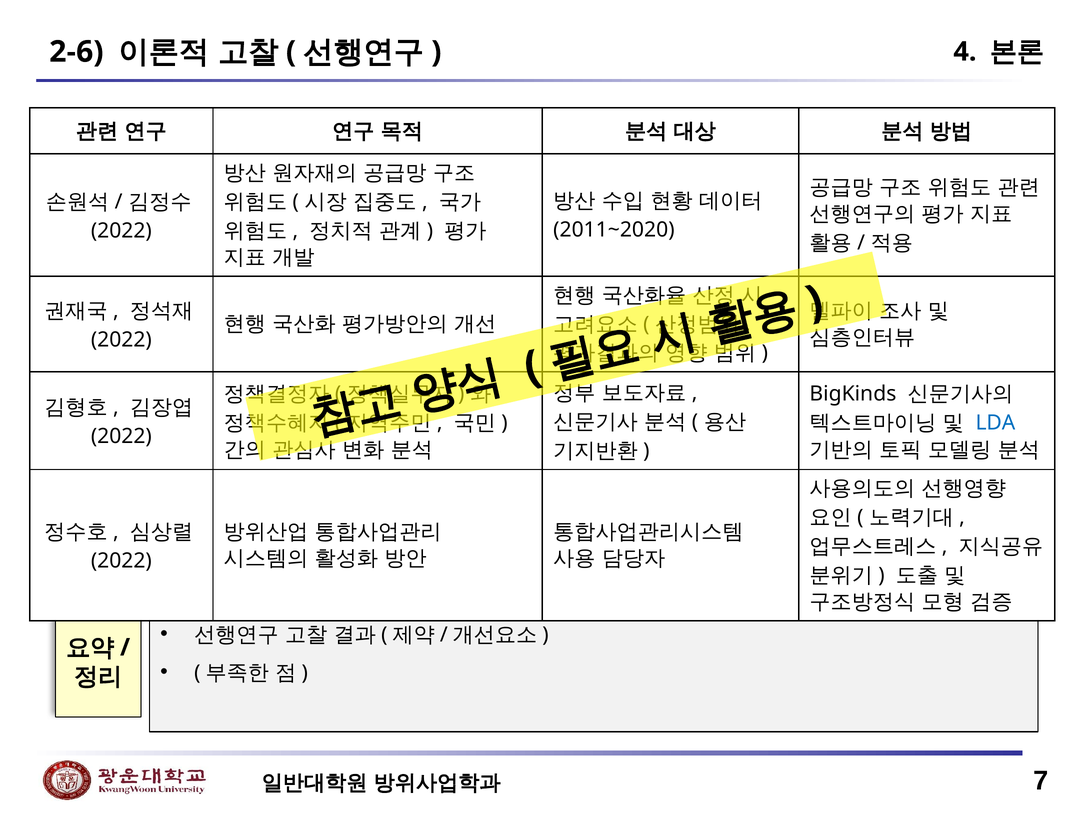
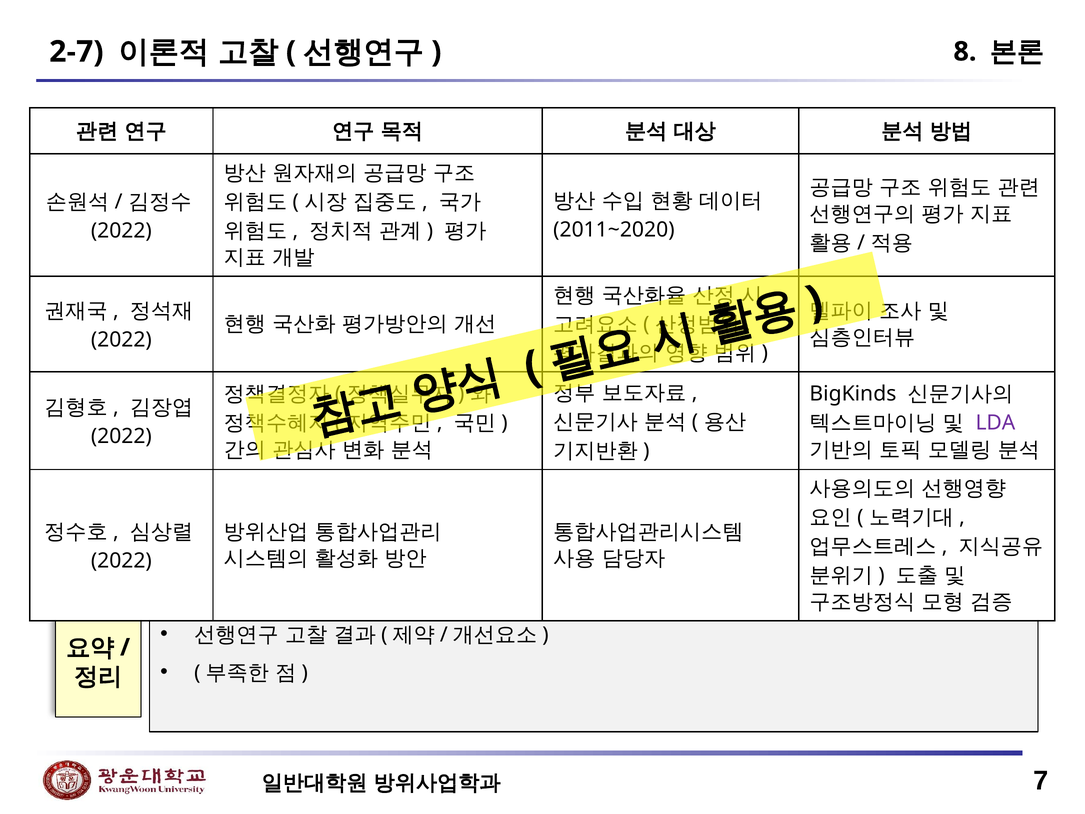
2-6: 2-6 -> 2-7 (76, 52)
4: 4 -> 8 (965, 52)
LDA colour: blue -> purple (995, 423)
